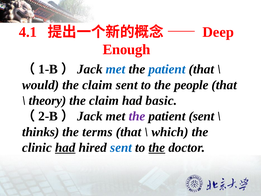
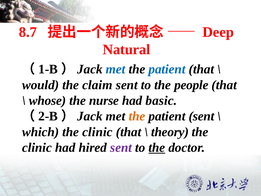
4.1: 4.1 -> 8.7 (28, 32)
Enough: Enough -> Natural (126, 49)
theory: theory -> whose (48, 100)
claim: claim -> nurse (104, 100)
the colour: purple -> orange (137, 116)
thinks: thinks -> which (41, 132)
terms: terms -> clinic (97, 132)
which: which -> theory (170, 132)
had underline: present -> none (65, 147)
sent colour: blue -> purple (121, 147)
